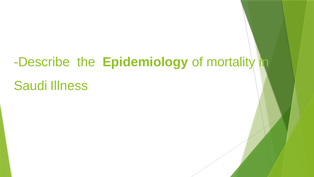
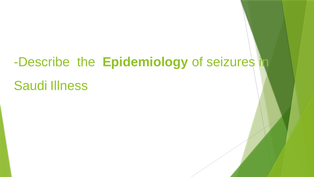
mortality: mortality -> seizures (231, 62)
